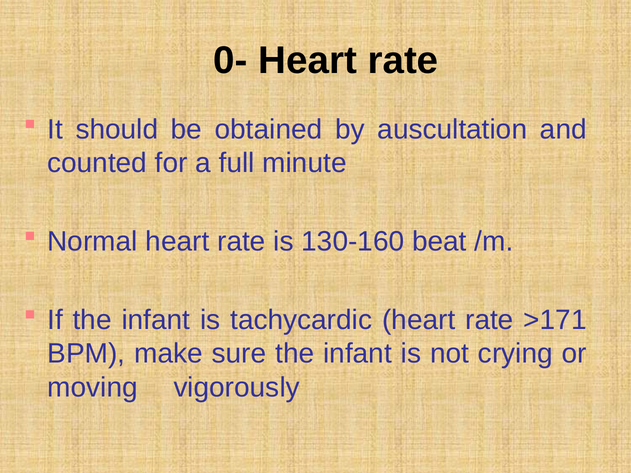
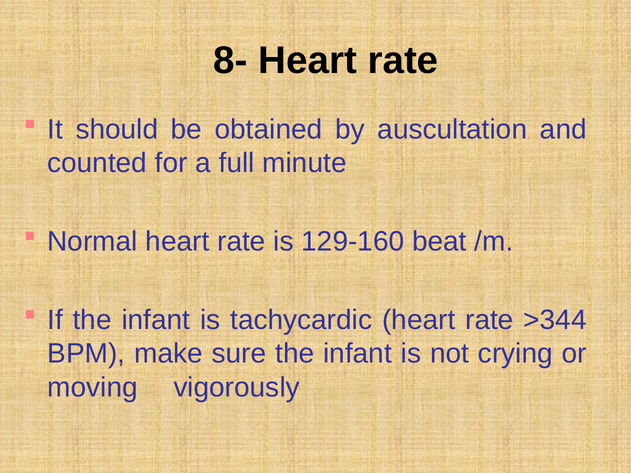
0-: 0- -> 8- (231, 61)
130-160: 130-160 -> 129-160 (353, 242)
>171: >171 -> >344 (555, 320)
